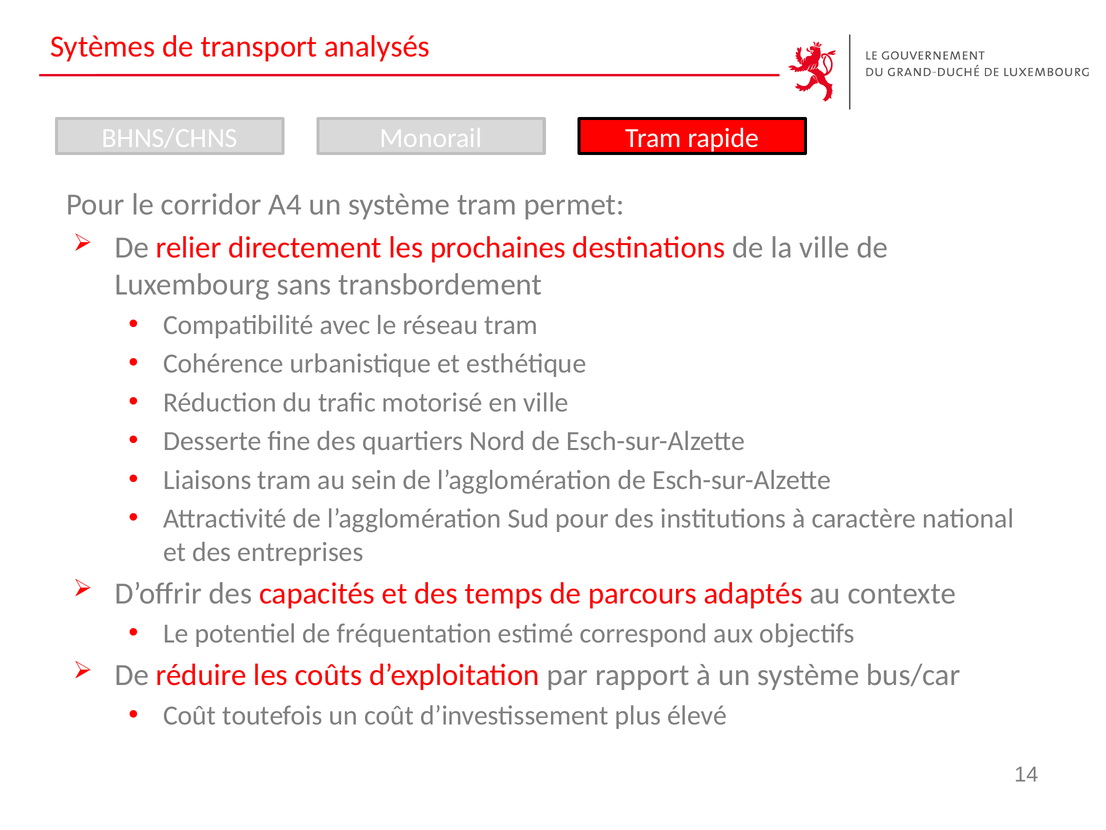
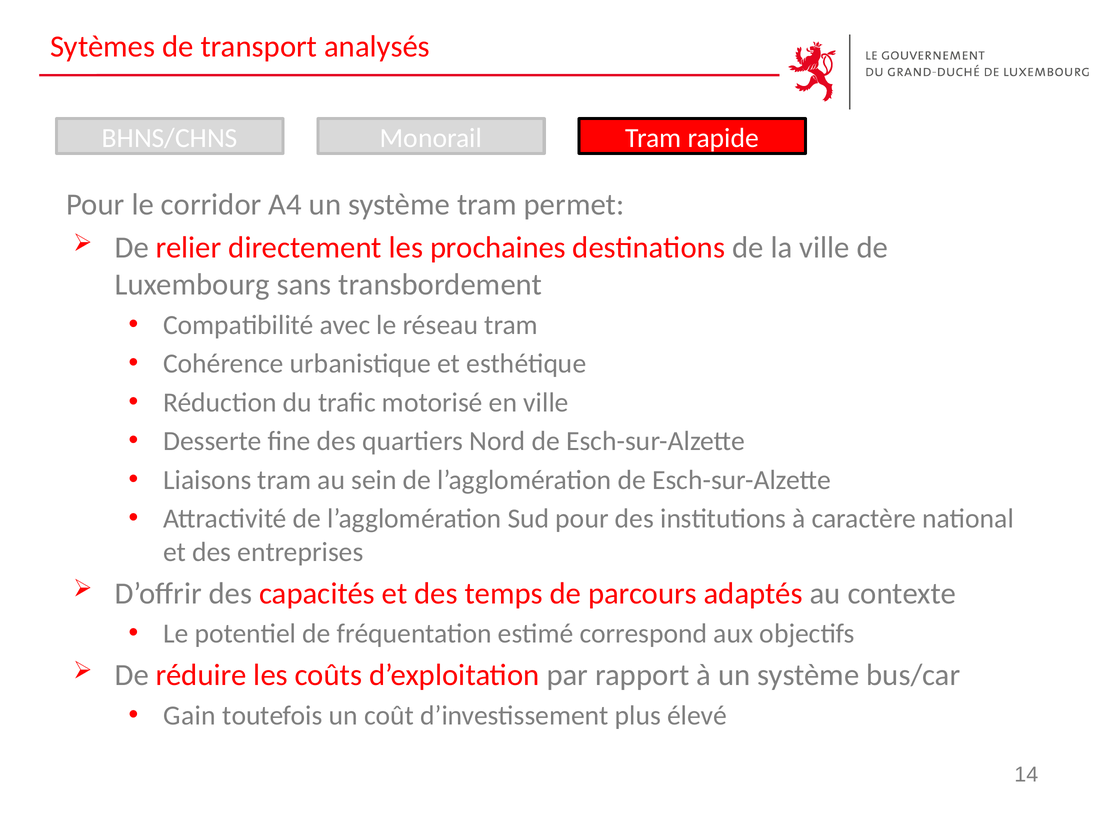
Coût: Coût -> Gain (189, 715)
